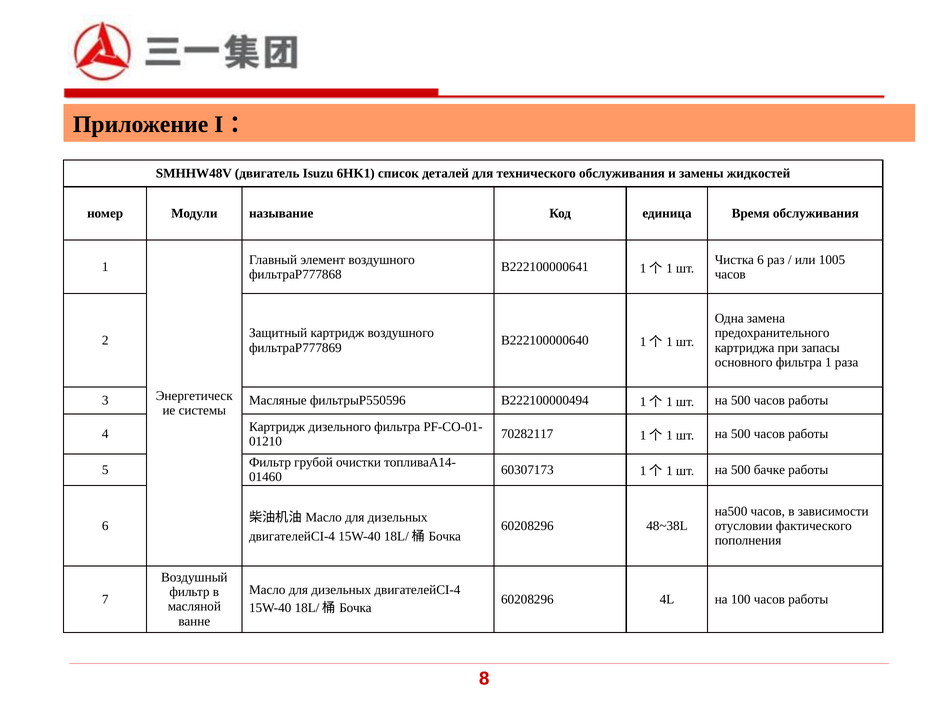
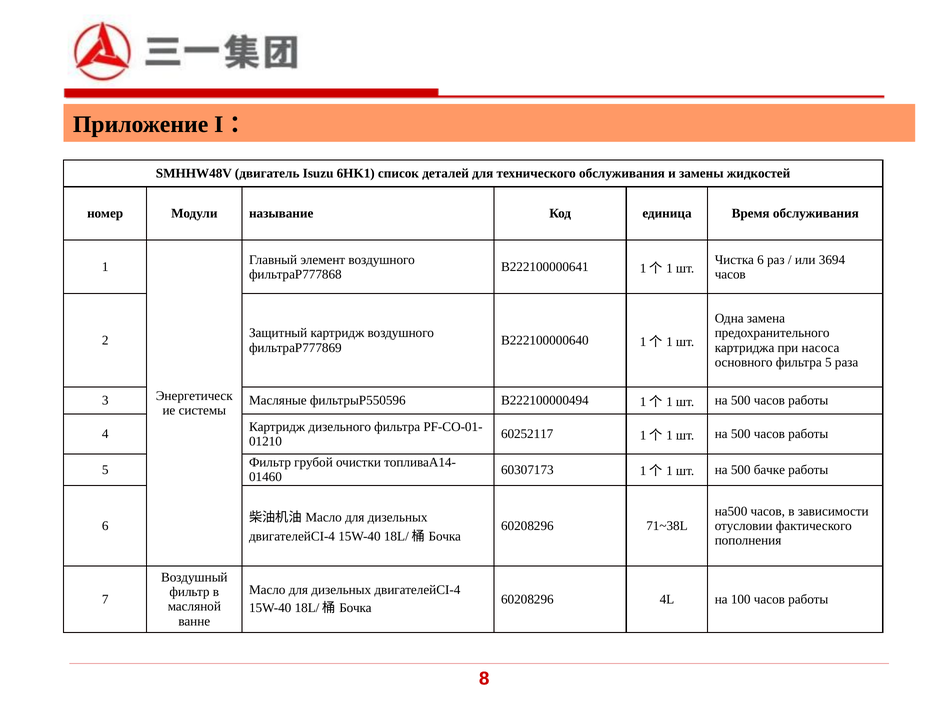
1005: 1005 -> 3694 (832, 260)
запасы: запасы -> насоса (820, 348)
фильтра 1: 1 -> 5 (828, 362)
70282117: 70282117 -> 60252117 (527, 434)
48~38L: 48~38L -> 71~38L (667, 526)
